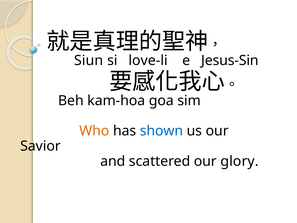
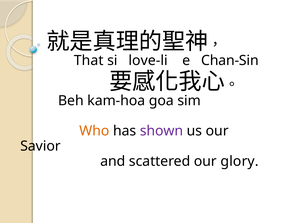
Siun: Siun -> That (89, 60)
Jesus-Sin: Jesus-Sin -> Chan-Sin (230, 60)
shown colour: blue -> purple (162, 131)
